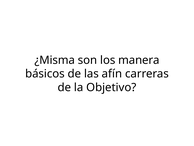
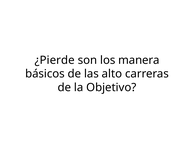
¿Misma: ¿Misma -> ¿Pierde (55, 60)
afín: afín -> alto (112, 74)
